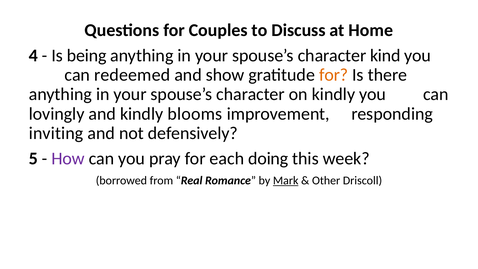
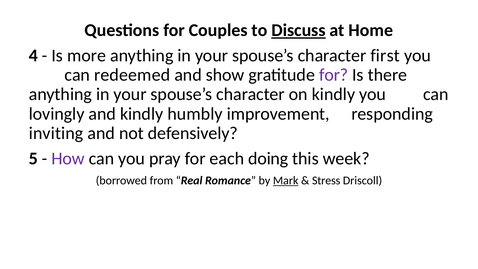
Discuss underline: none -> present (298, 30)
being: being -> more (87, 56)
kind: kind -> first (385, 56)
for colour: orange -> purple (334, 75)
blooms: blooms -> humbly (195, 114)
Other: Other -> Stress (326, 181)
